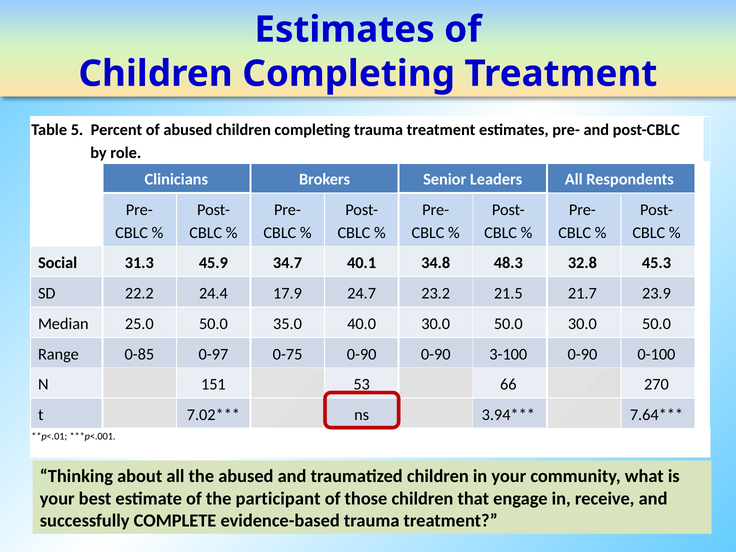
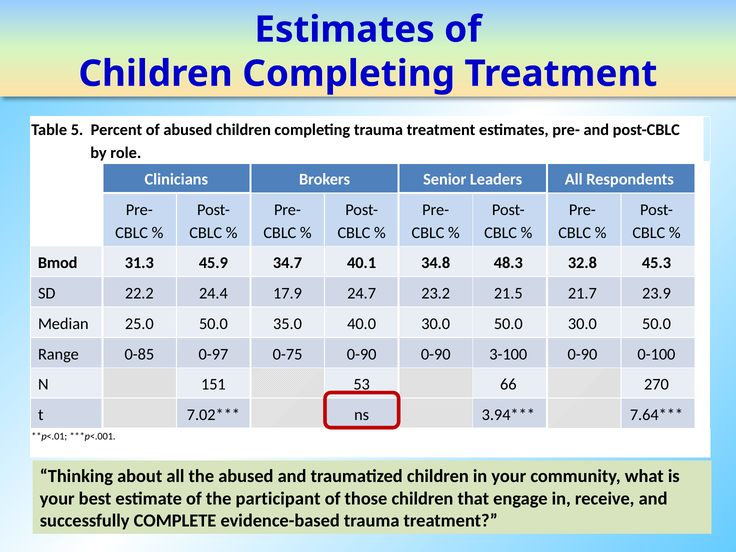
Social: Social -> Bmod (58, 263)
